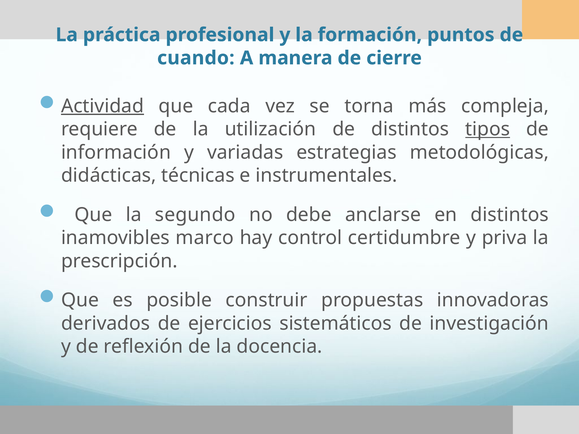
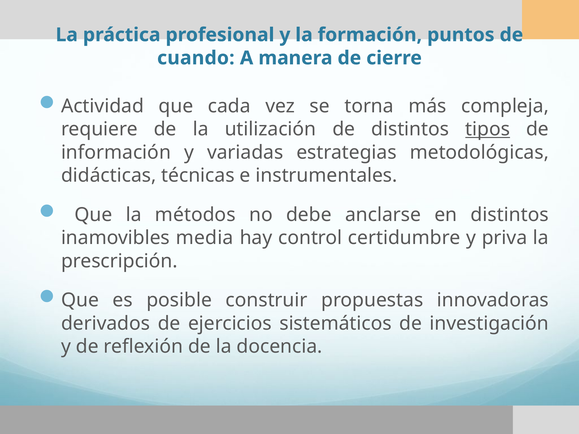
Actividad underline: present -> none (103, 106)
segundo: segundo -> métodos (195, 215)
marco: marco -> media (205, 238)
